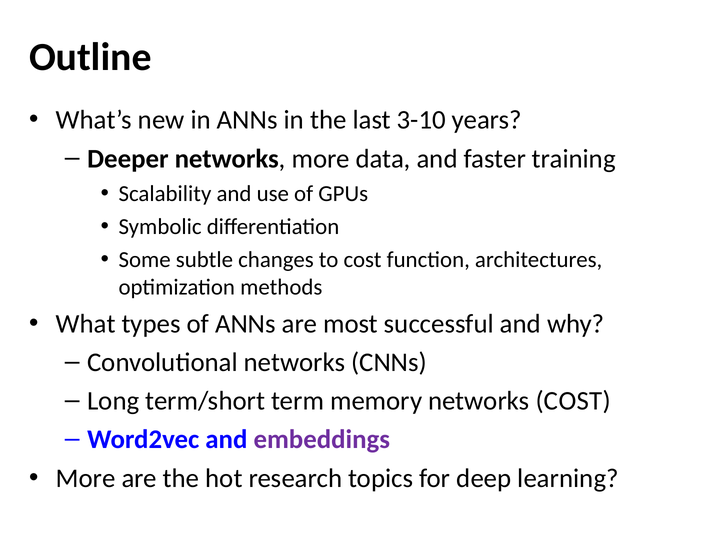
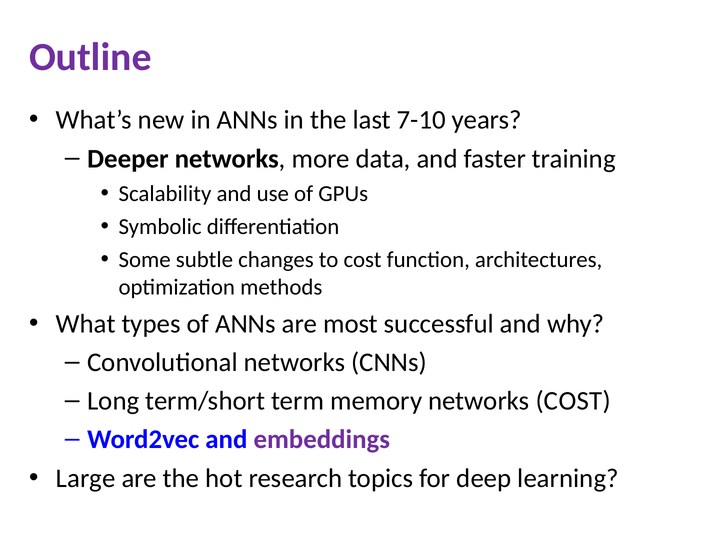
Outline colour: black -> purple (90, 57)
3-10: 3-10 -> 7-10 (421, 120)
More: More -> Large (86, 478)
